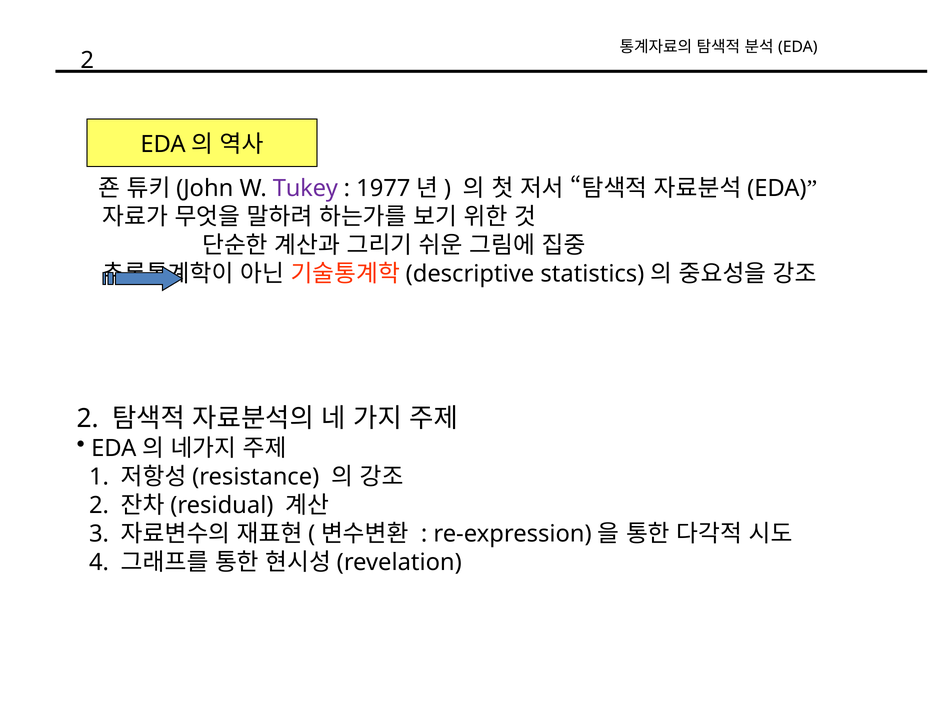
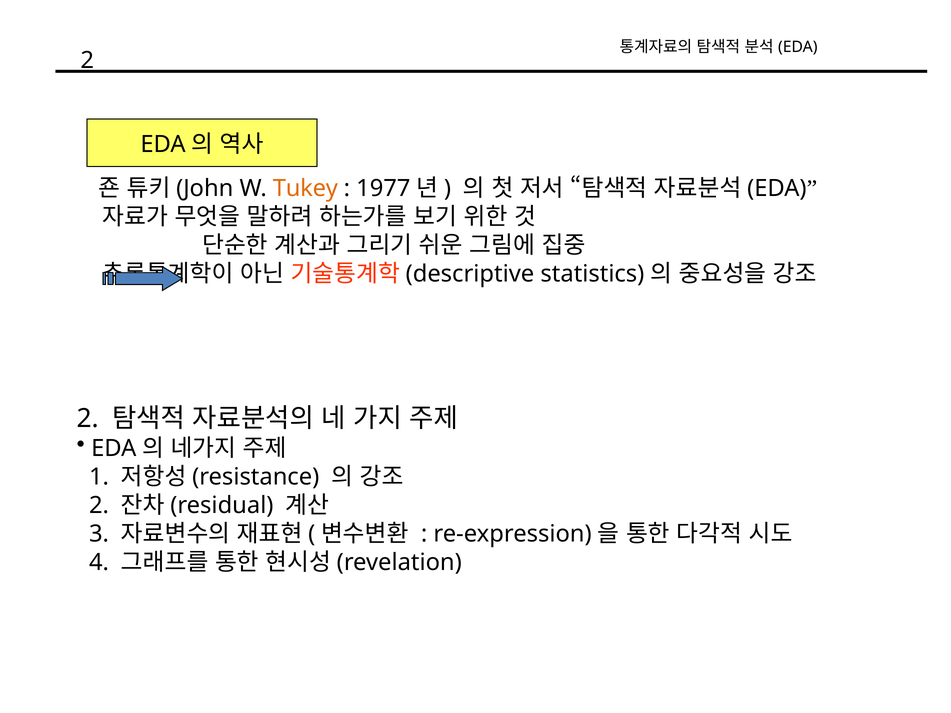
Tukey colour: purple -> orange (305, 189)
